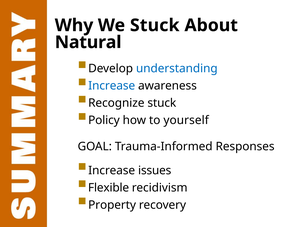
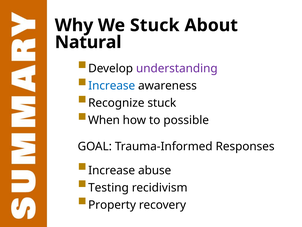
understanding colour: blue -> purple (177, 68)
Policy: Policy -> When (104, 120)
yourself: yourself -> possible (186, 120)
issues: issues -> abuse (155, 170)
Flexible: Flexible -> Testing (109, 187)
